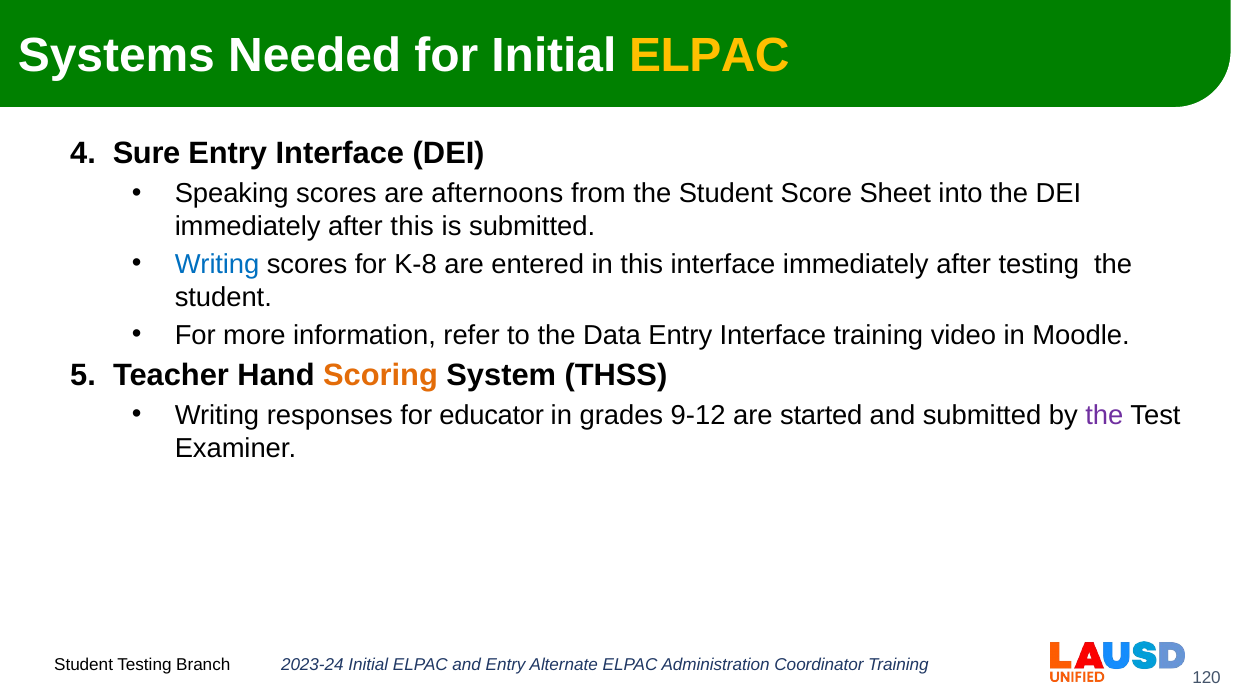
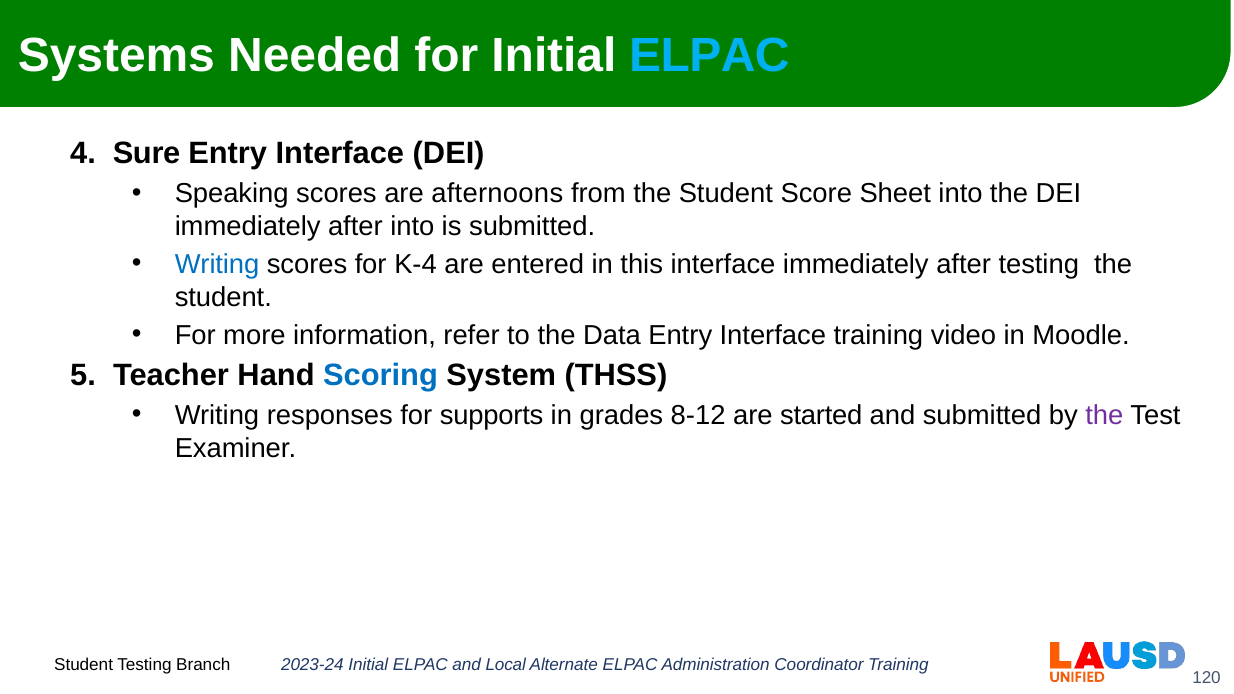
ELPAC colour: yellow -> light blue (709, 55)
after this: this -> into (412, 226)
K-8: K-8 -> K-4 (416, 264)
Scoring colour: orange -> blue (380, 376)
educator: educator -> supports (492, 415)
9-12: 9-12 -> 8-12 (698, 415)
and Entry: Entry -> Local (506, 665)
